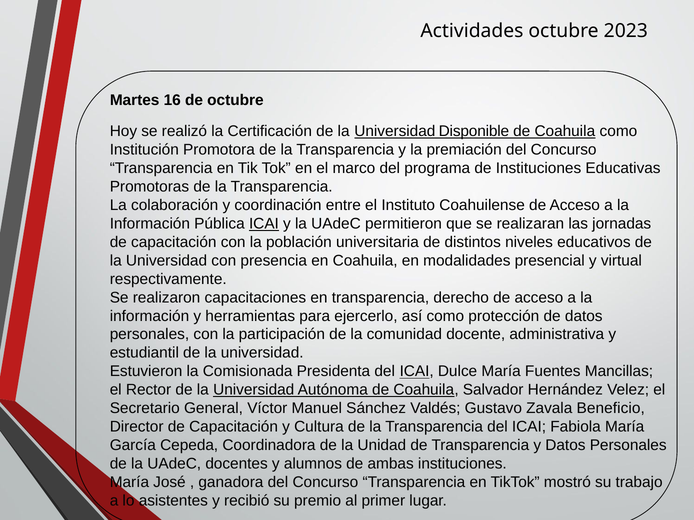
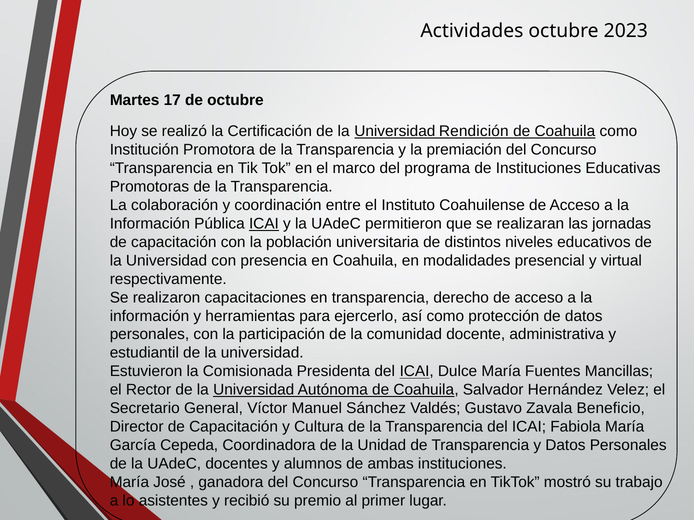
16: 16 -> 17 (172, 100)
Disponible: Disponible -> Rendición (474, 131)
